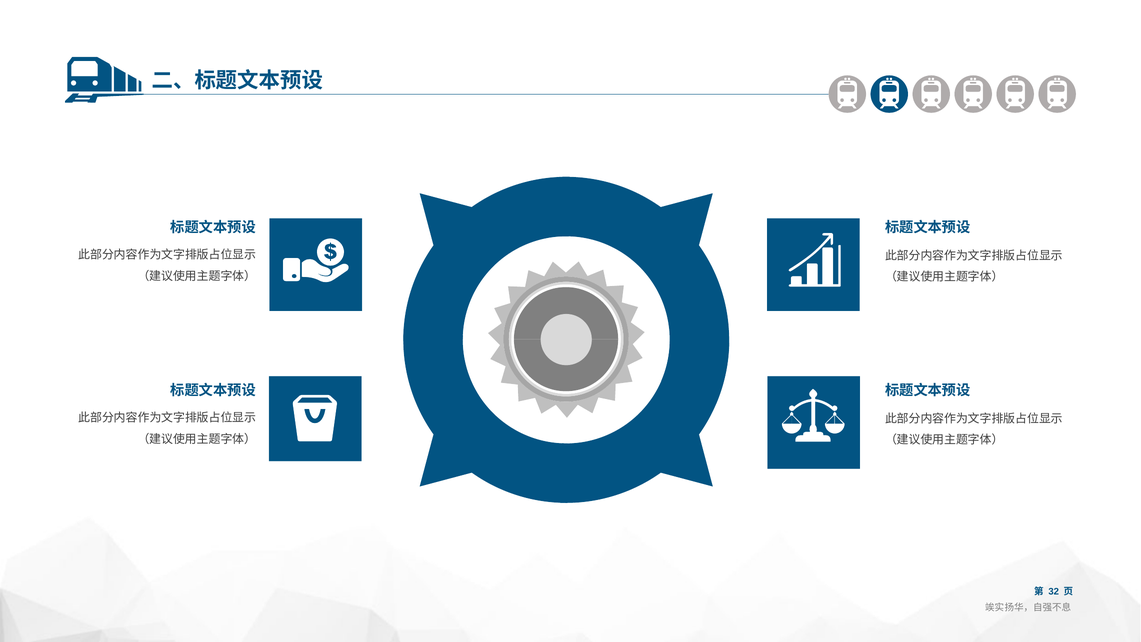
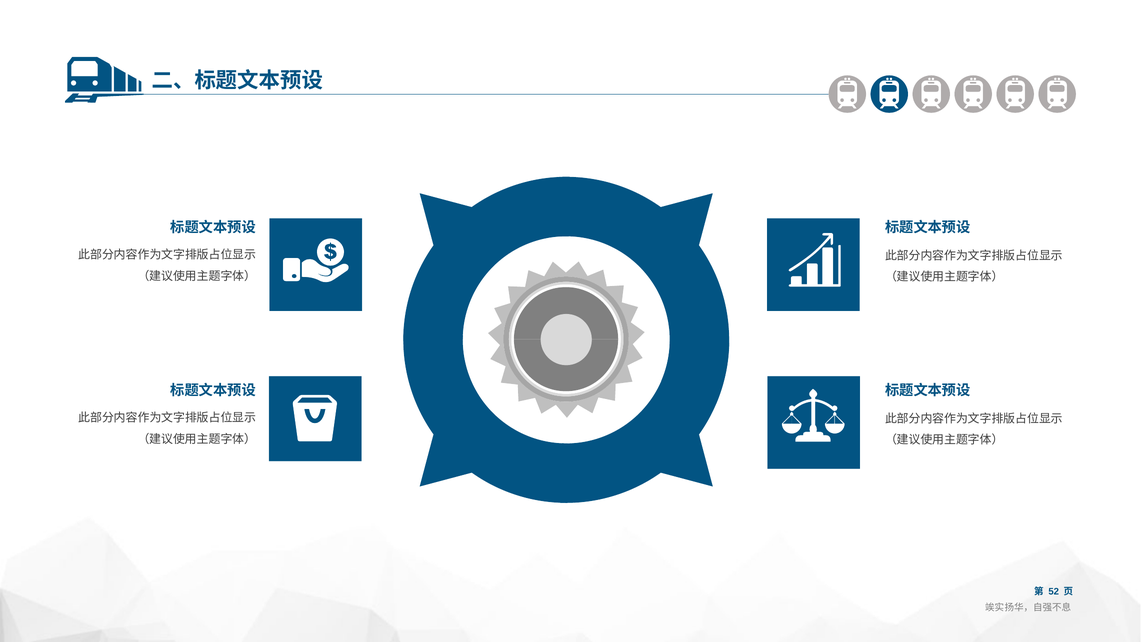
32: 32 -> 52 (1054, 592)
